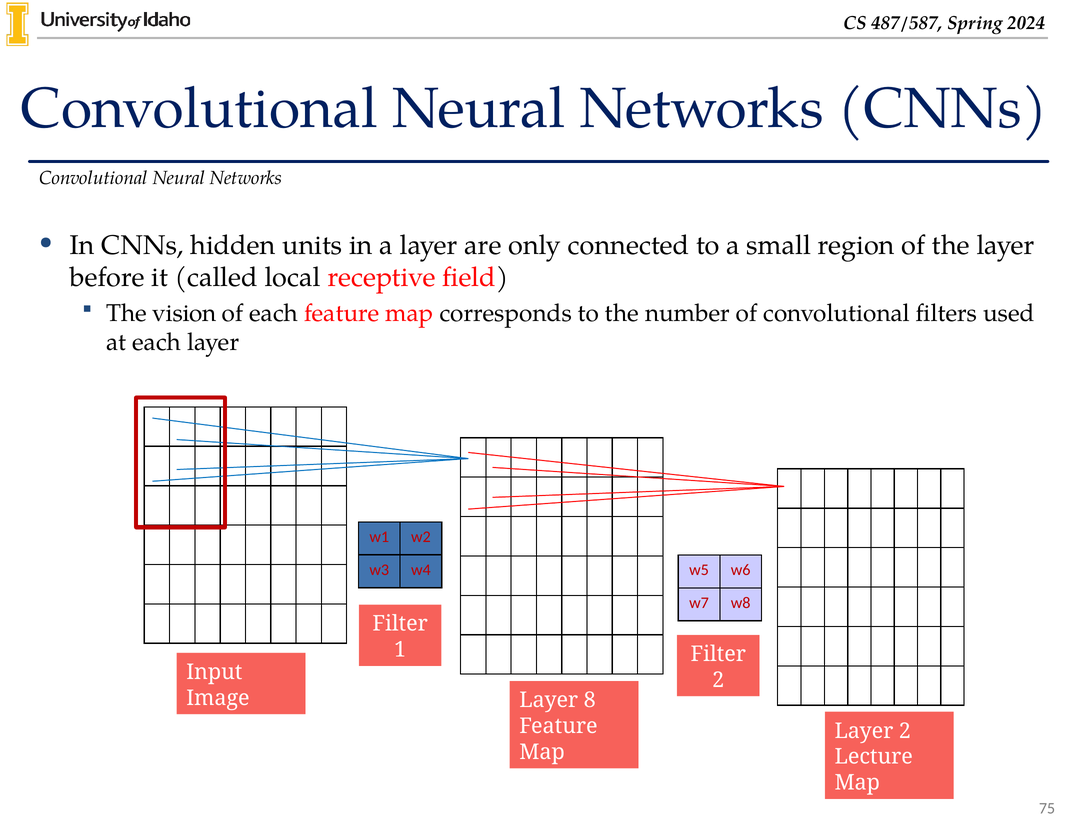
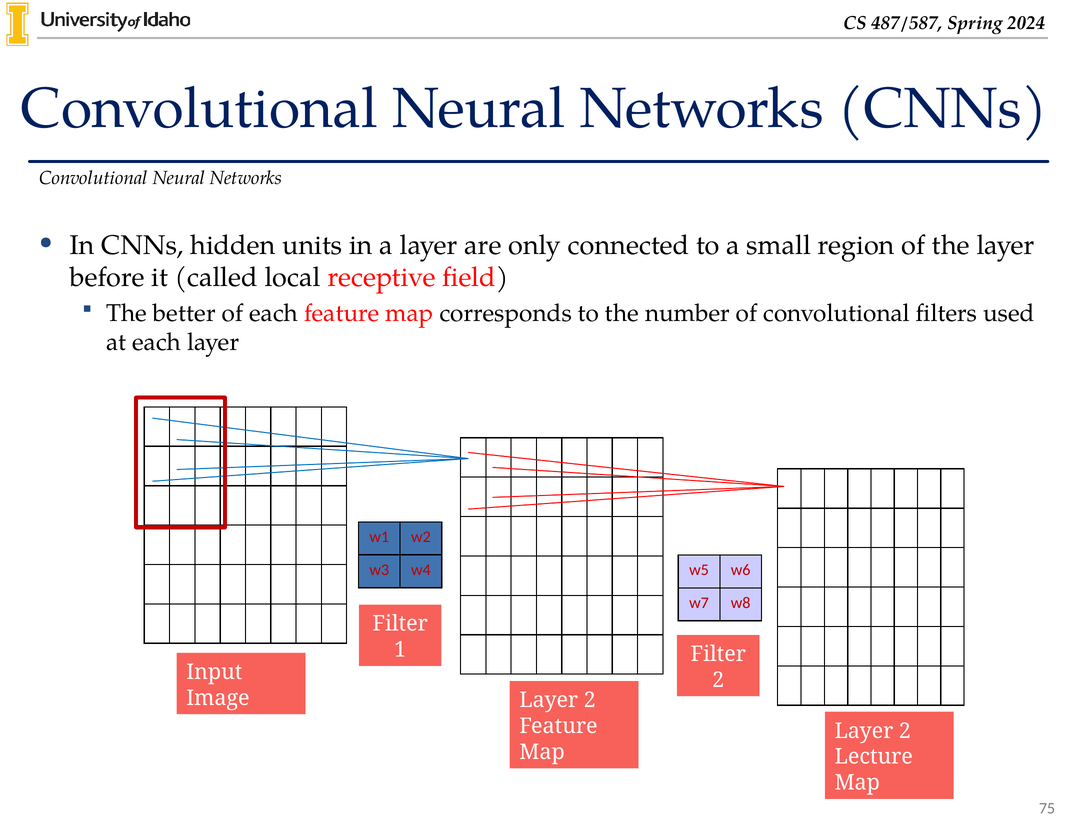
vision: vision -> better (184, 313)
Image Layer 8: 8 -> 2 (590, 700)
